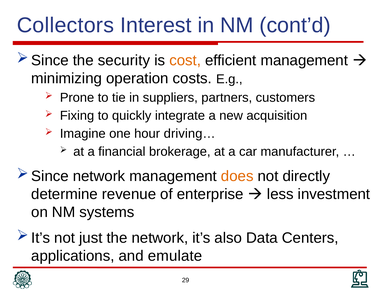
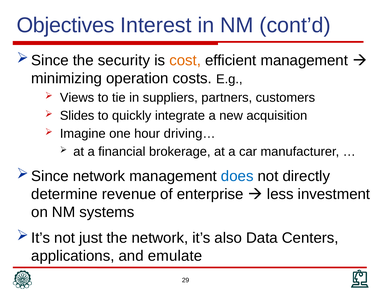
Collectors: Collectors -> Objectives (66, 25)
Prone: Prone -> Views (77, 97)
Fixing: Fixing -> Slides (77, 115)
does colour: orange -> blue (237, 176)
